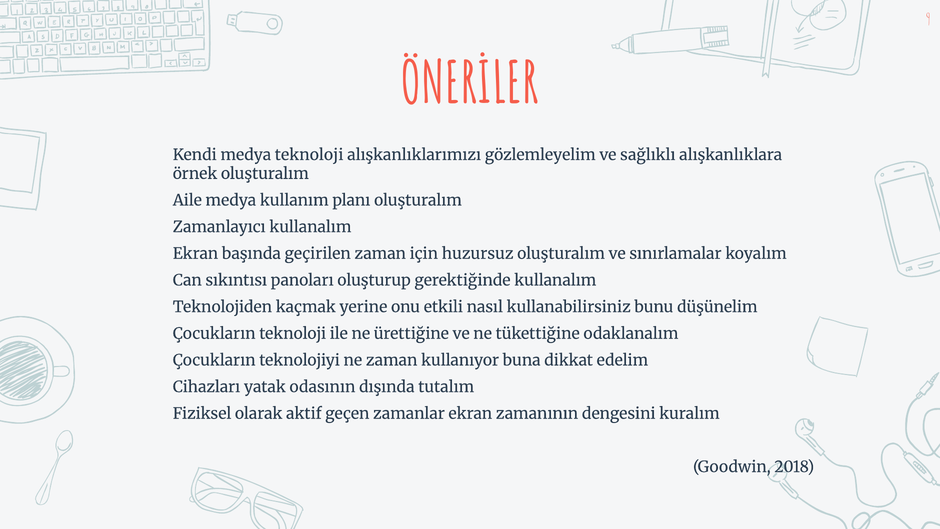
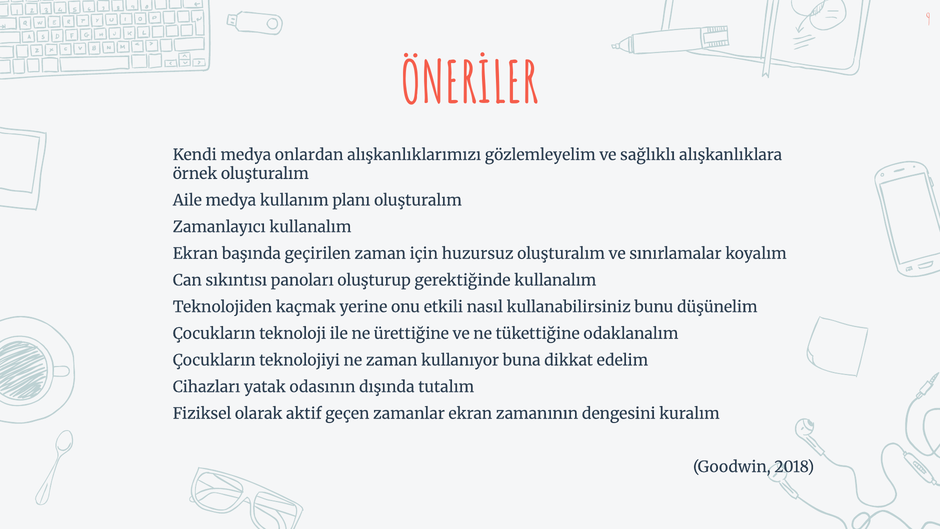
medya teknoloji: teknoloji -> onlardan (309, 155)
